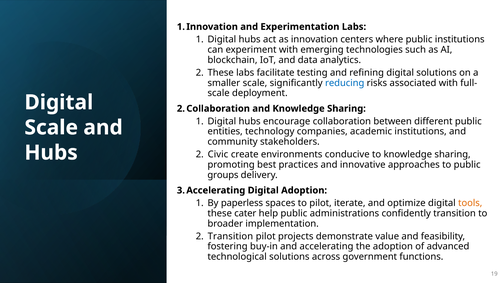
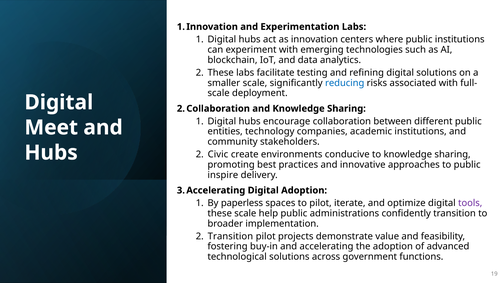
Scale: Scale -> Meet (51, 127)
groups: groups -> inspire (223, 175)
tools colour: orange -> purple (470, 203)
these cater: cater -> scale (245, 213)
